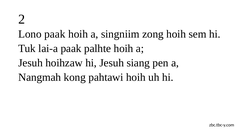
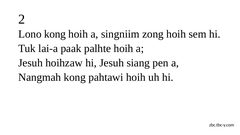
Lono paak: paak -> kong (55, 34)
